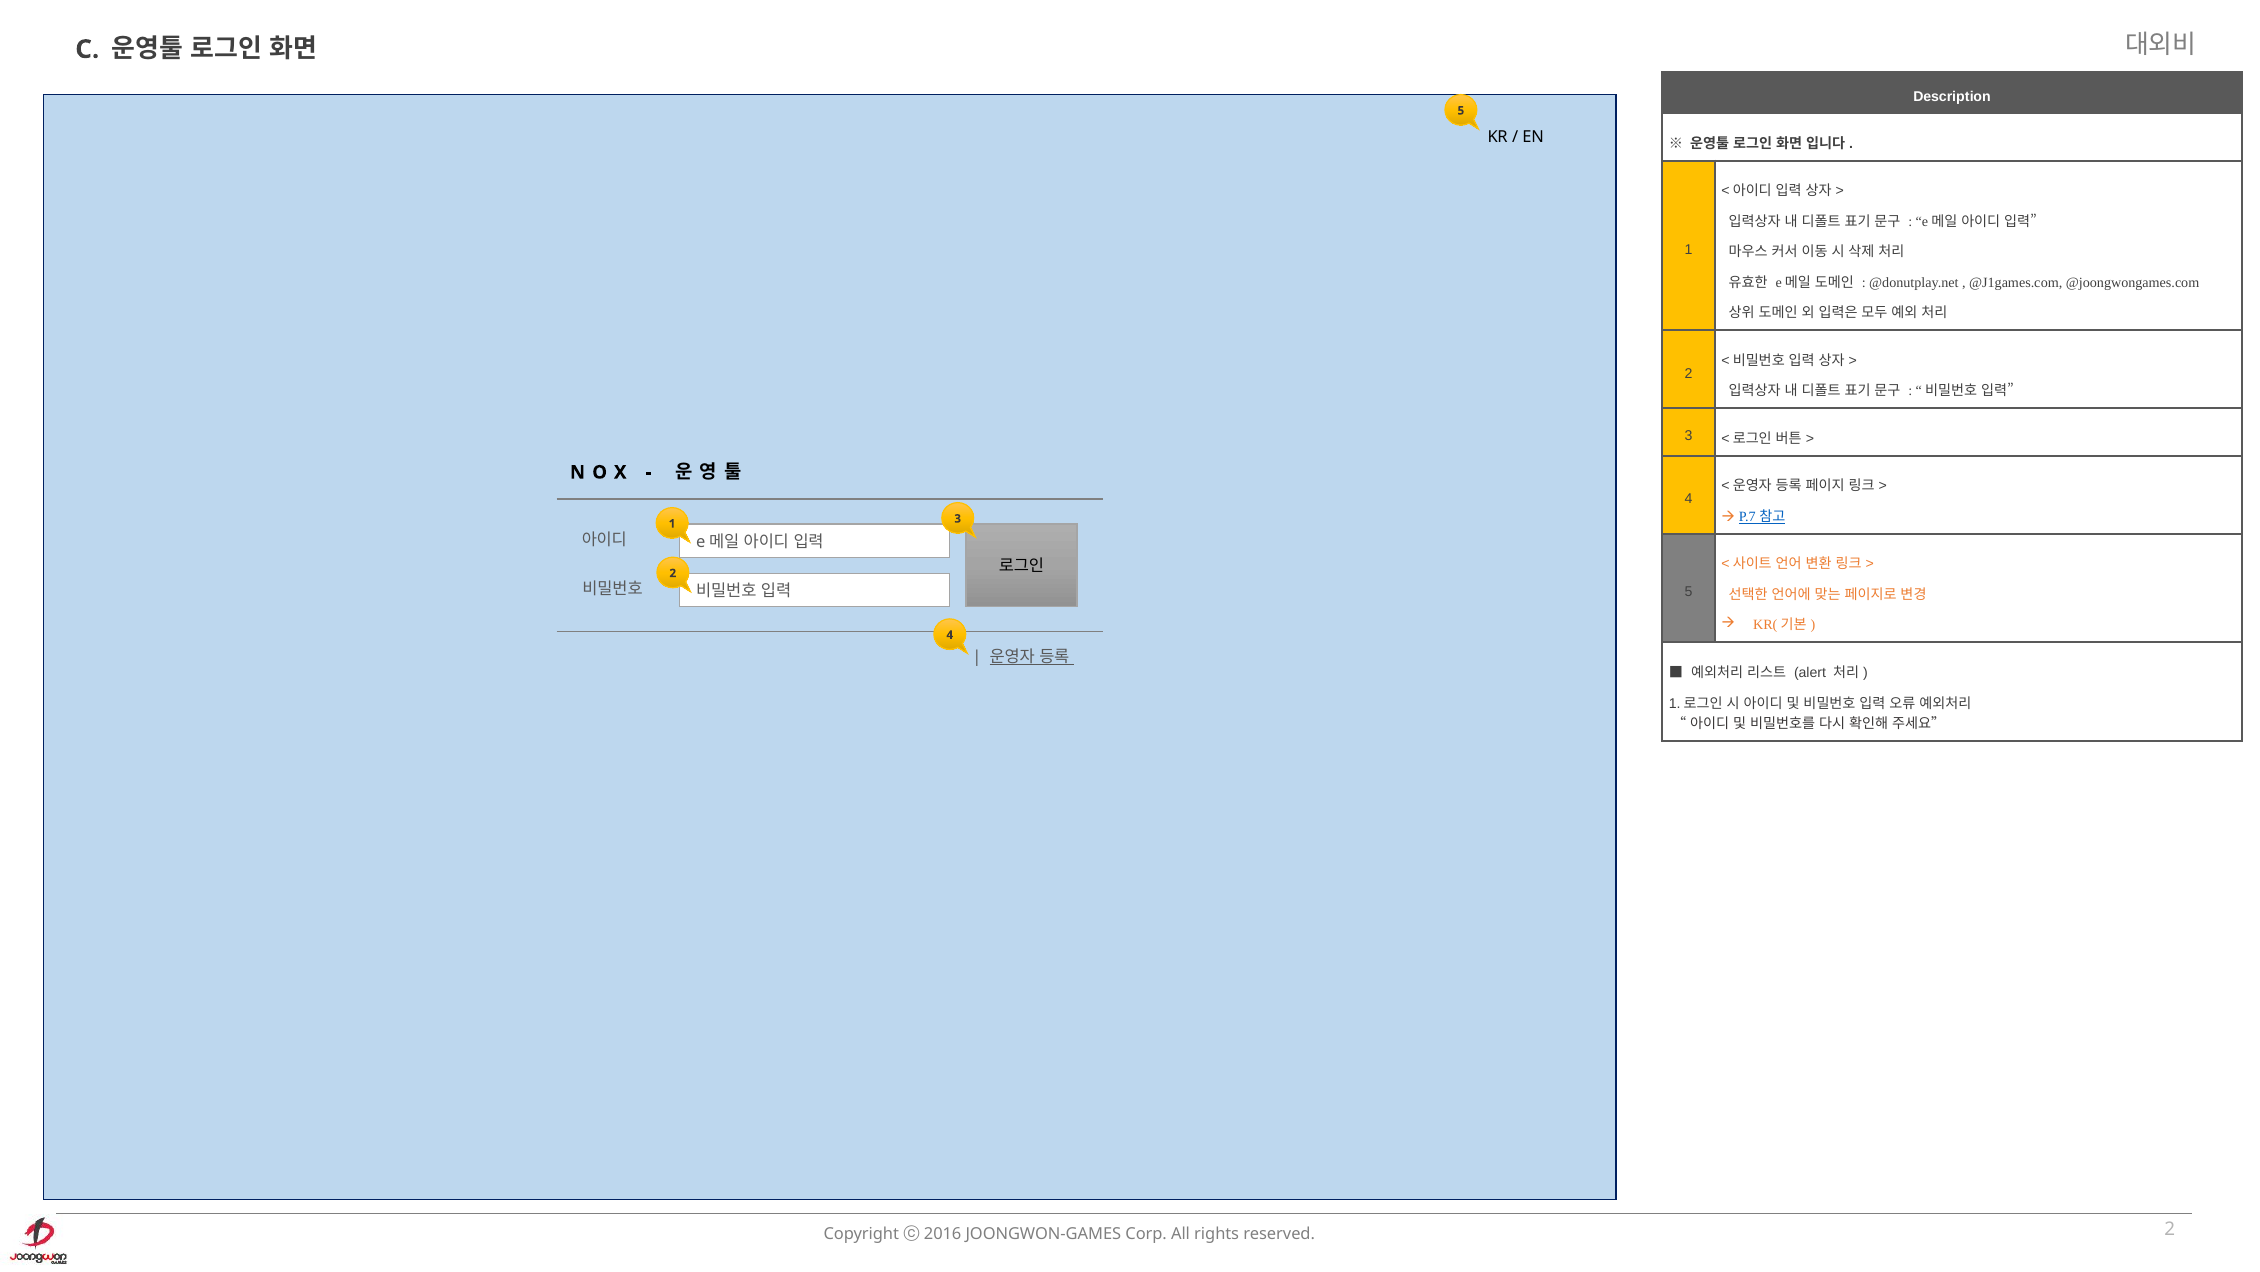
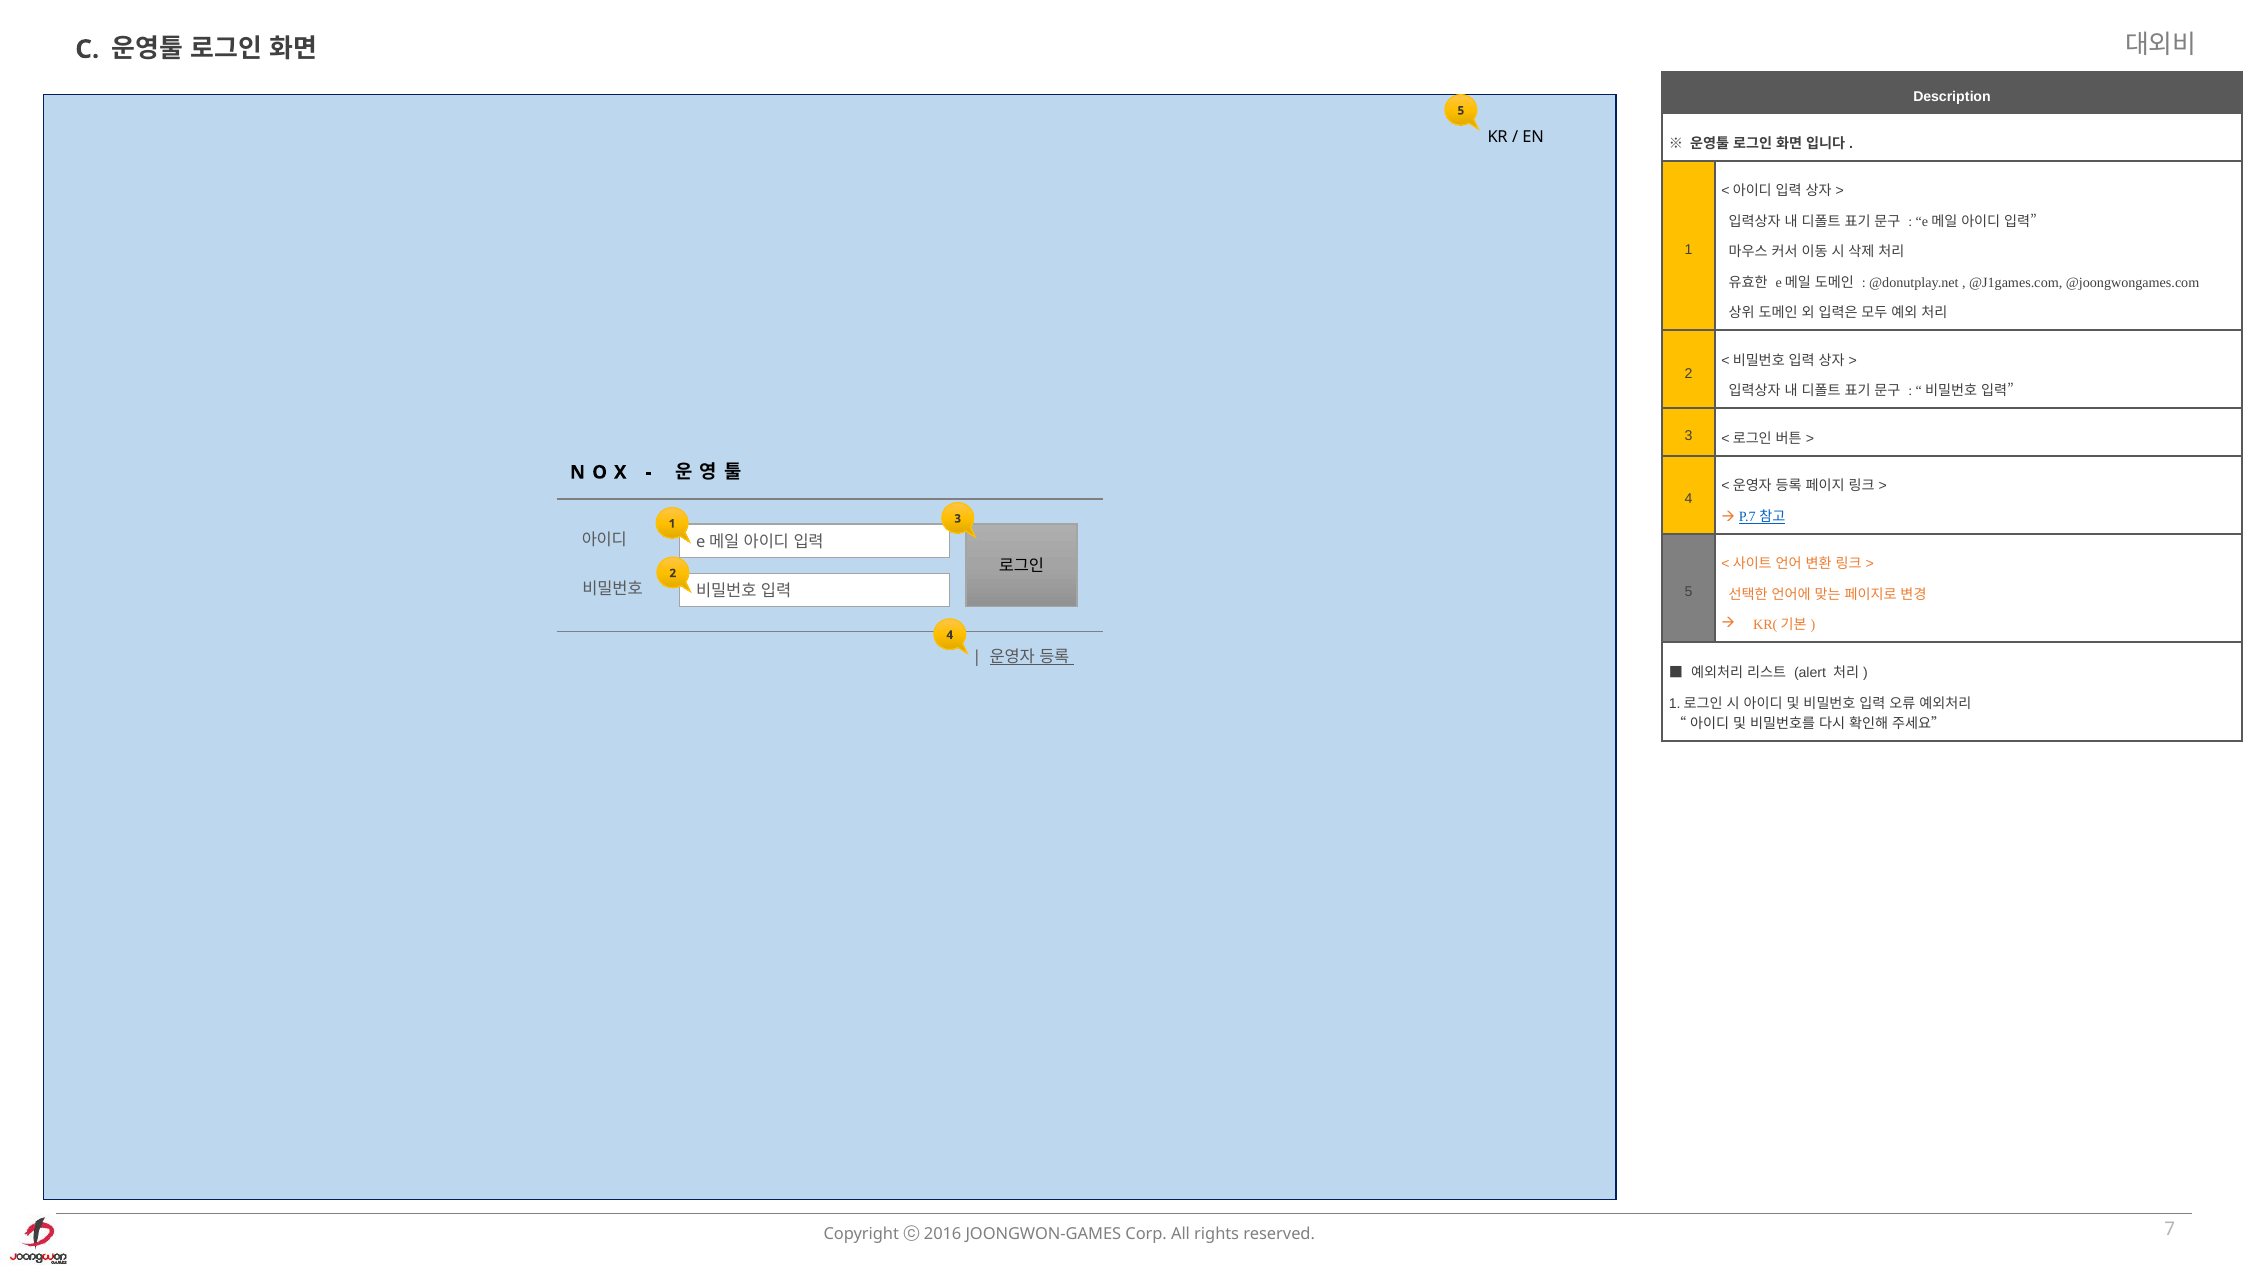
2: 2 -> 7 (2170, 1228)
